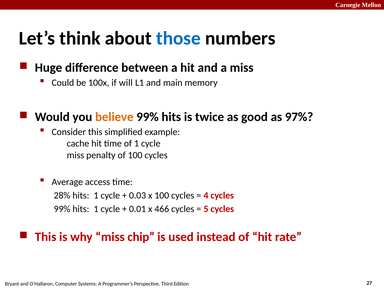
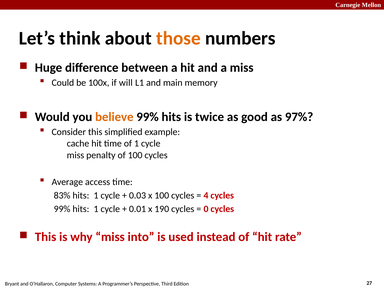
those colour: blue -> orange (178, 38)
28%: 28% -> 83% (62, 195)
466: 466 -> 190 (162, 209)
5: 5 -> 0 (206, 209)
chip: chip -> into (141, 237)
